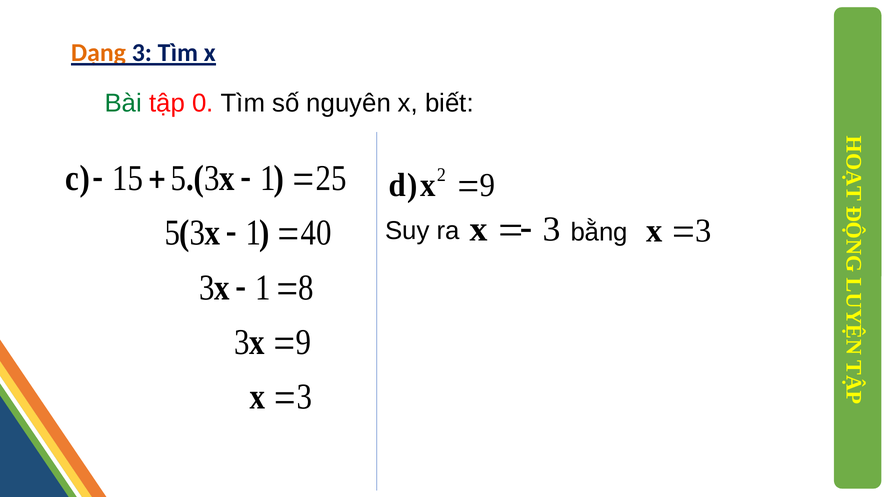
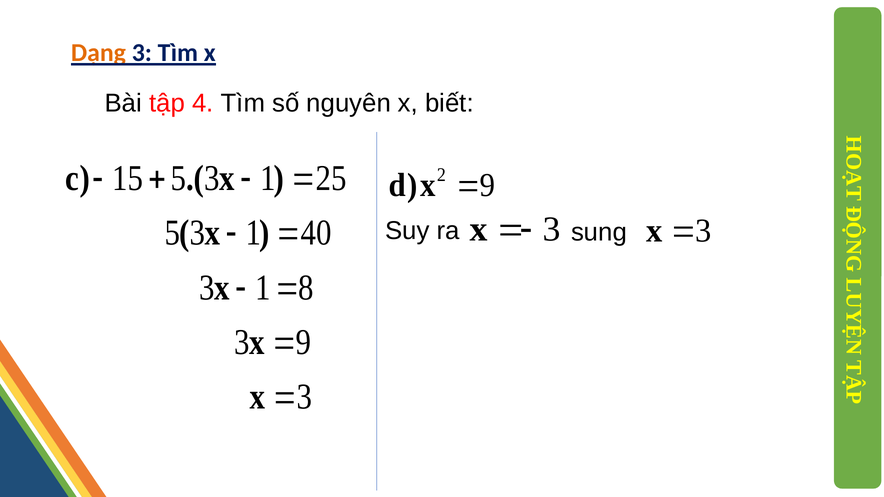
Bài colour: green -> black (123, 103)
0: 0 -> 4 (203, 103)
bằng: bằng -> sung (599, 232)
